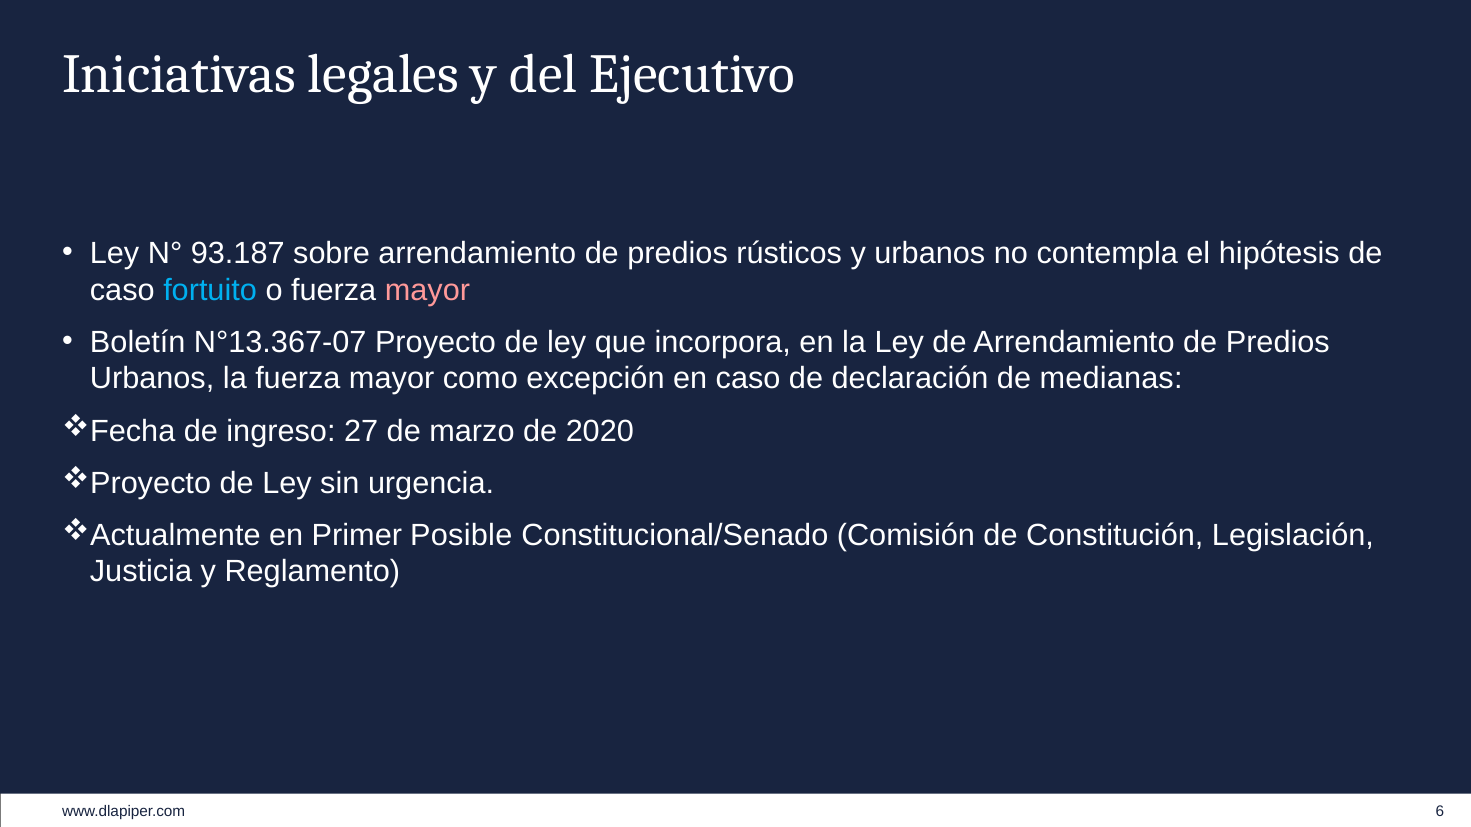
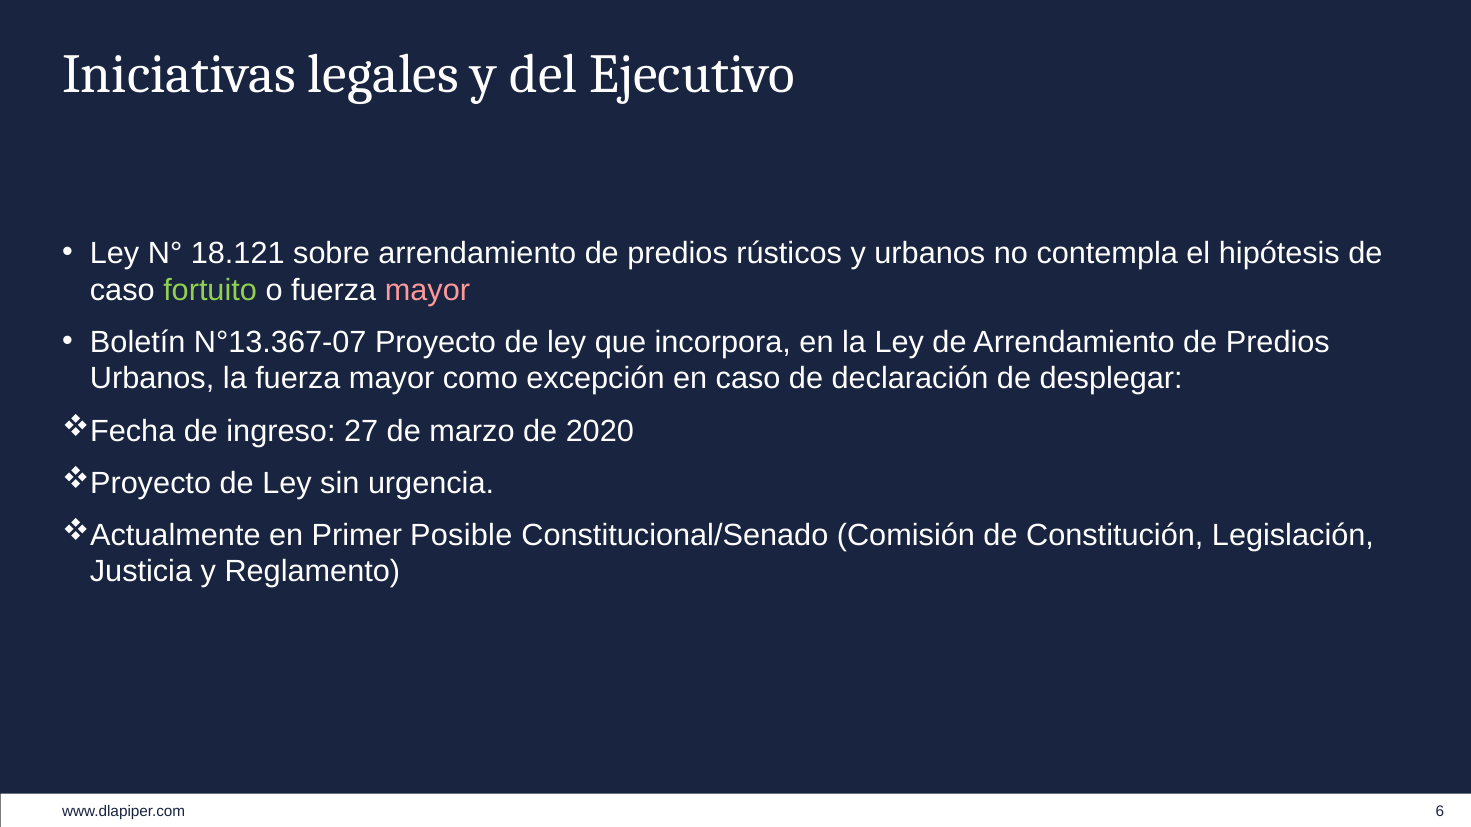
93.187: 93.187 -> 18.121 (238, 253)
fortuito colour: light blue -> light green (210, 290)
medianas: medianas -> desplegar (1111, 379)
